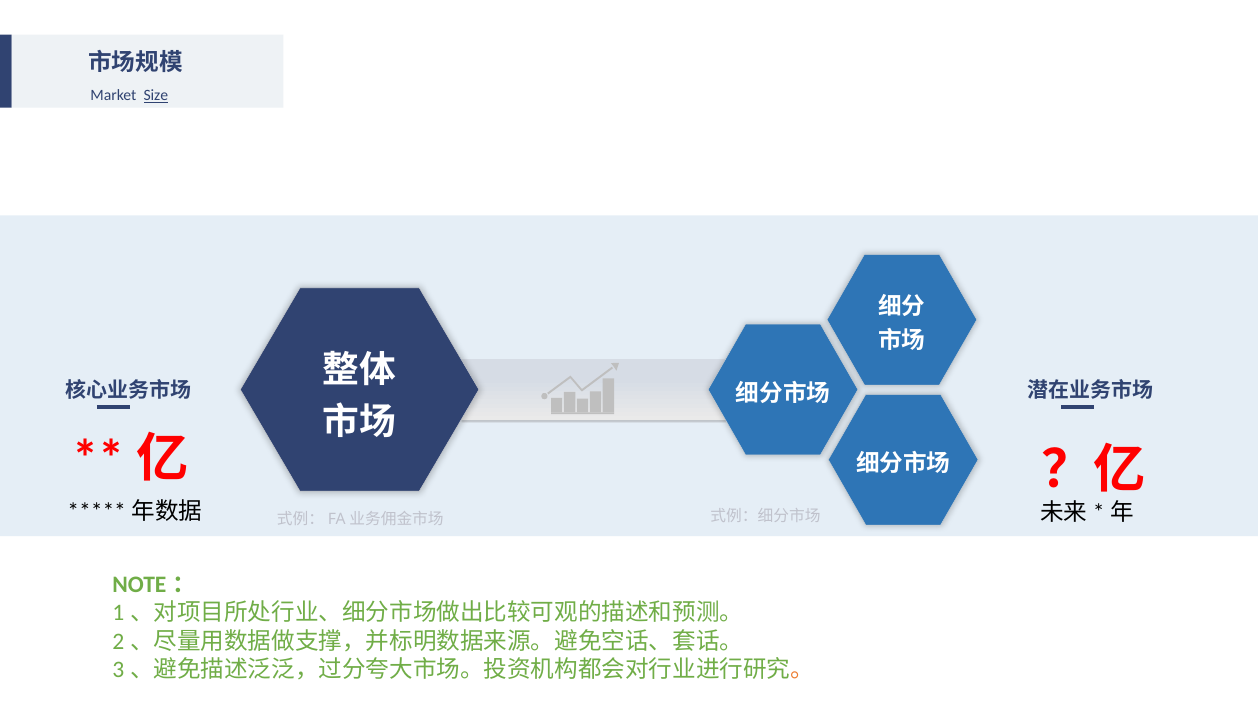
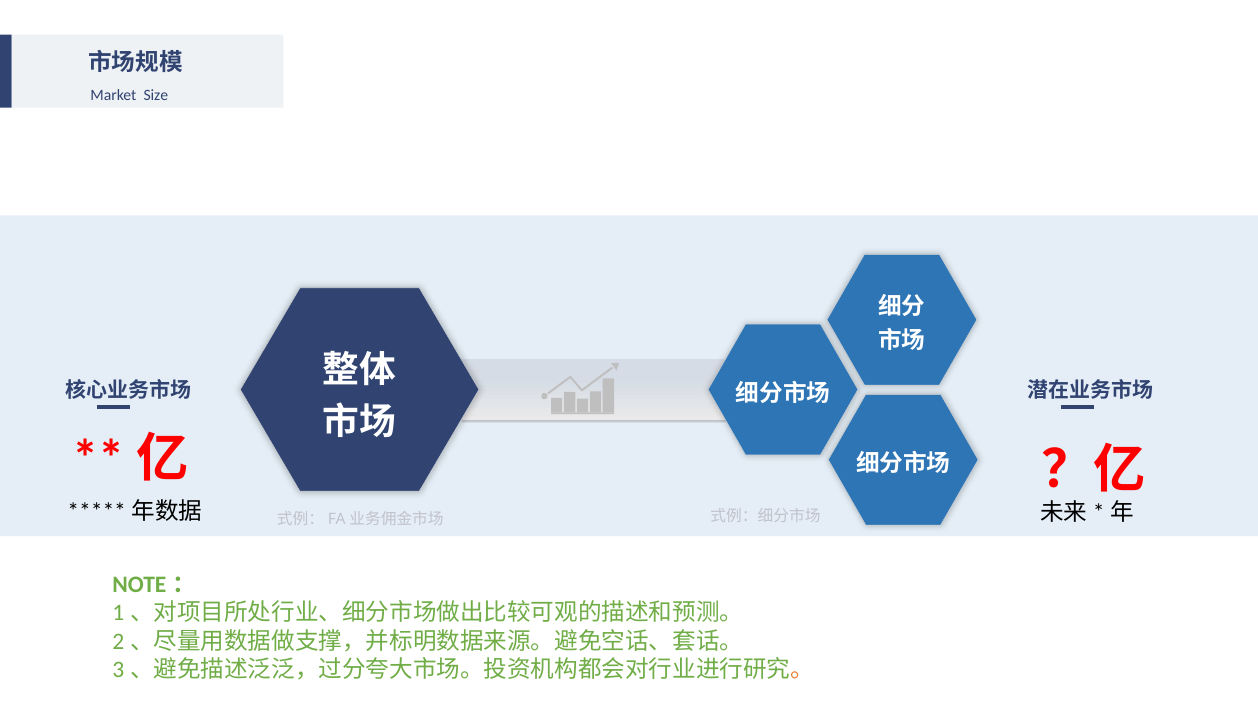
Size underline: present -> none (156, 96)
